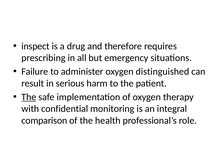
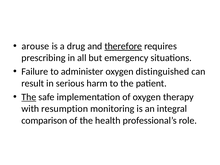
inspect: inspect -> arouse (35, 46)
therefore underline: none -> present (123, 46)
confidential: confidential -> resumption (65, 109)
